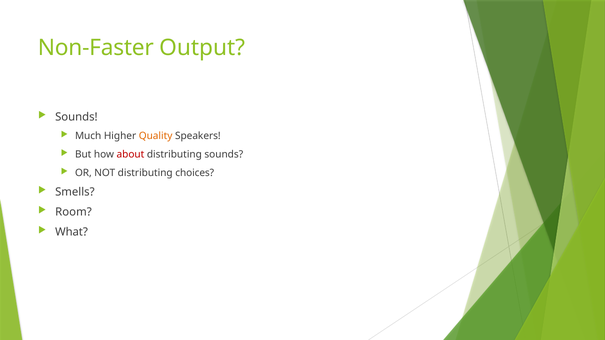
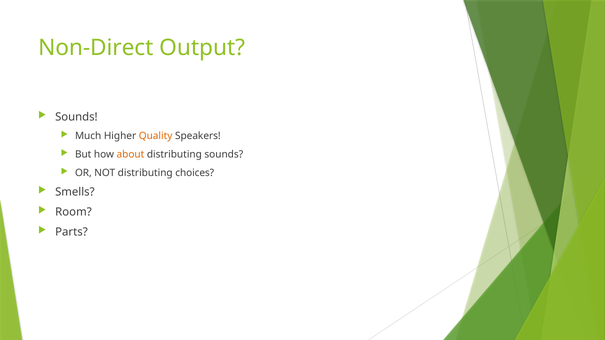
Non-Faster: Non-Faster -> Non-Direct (96, 48)
about colour: red -> orange (130, 155)
What: What -> Parts (71, 232)
